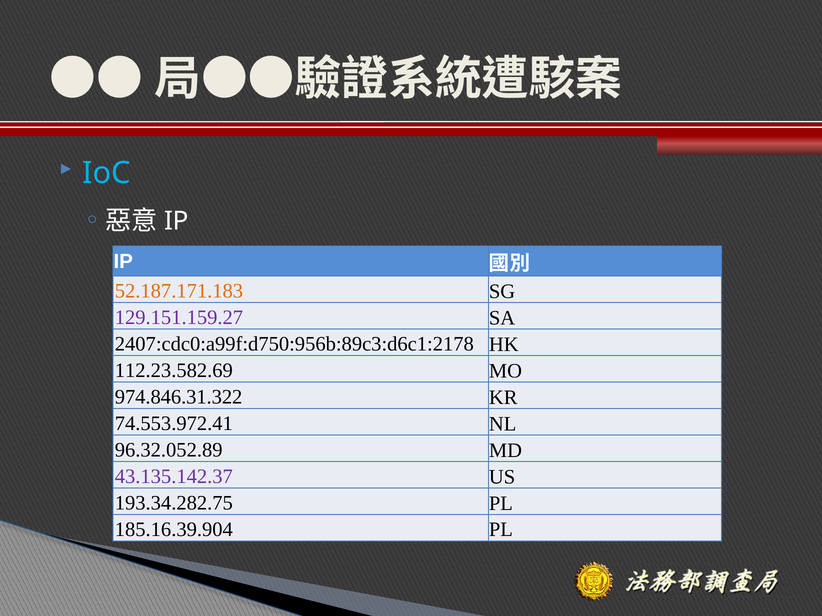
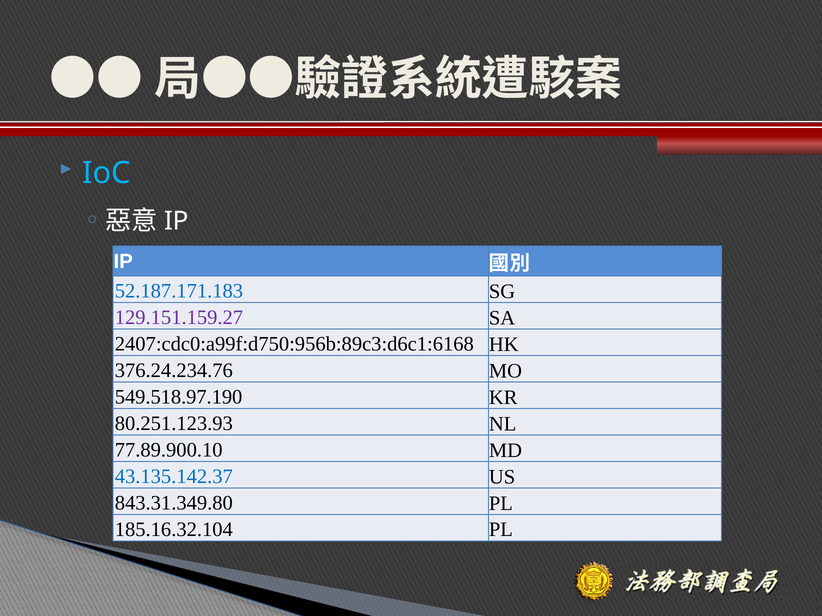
52.187.171.183 colour: orange -> blue (179, 291)
2407:cdc0:a99f:d750:956b:89c3:d6c1:2178: 2407:cdc0:a99f:d750:956b:89c3:d6c1:2178 -> 2407:cdc0:a99f:d750:956b:89c3:d6c1:6168 (294, 344)
112.23.582.69: 112.23.582.69 -> 376.24.234.76 (174, 371)
974.846.31.322: 974.846.31.322 -> 549.518.97.190 (179, 397)
74.553.972.41: 74.553.972.41 -> 80.251.123.93 (174, 424)
96.32.052.89: 96.32.052.89 -> 77.89.900.10 (169, 450)
43.135.142.37 colour: purple -> blue (174, 477)
193.34.282.75: 193.34.282.75 -> 843.31.349.80 (174, 503)
185.16.39.904: 185.16.39.904 -> 185.16.32.104 (174, 530)
